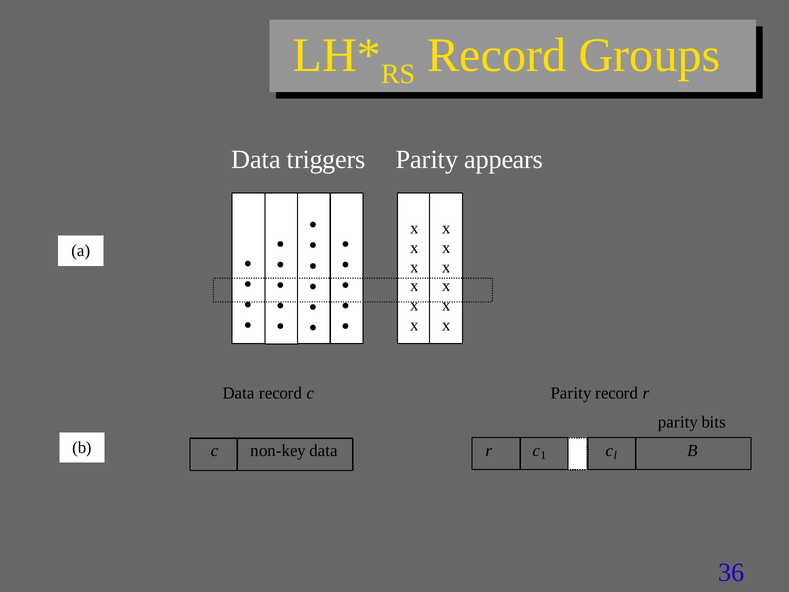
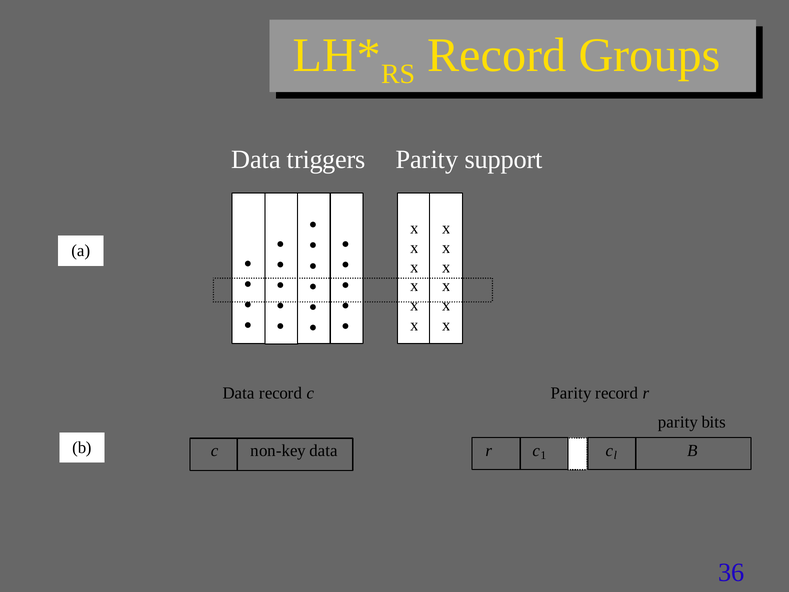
appears: appears -> support (504, 160)
